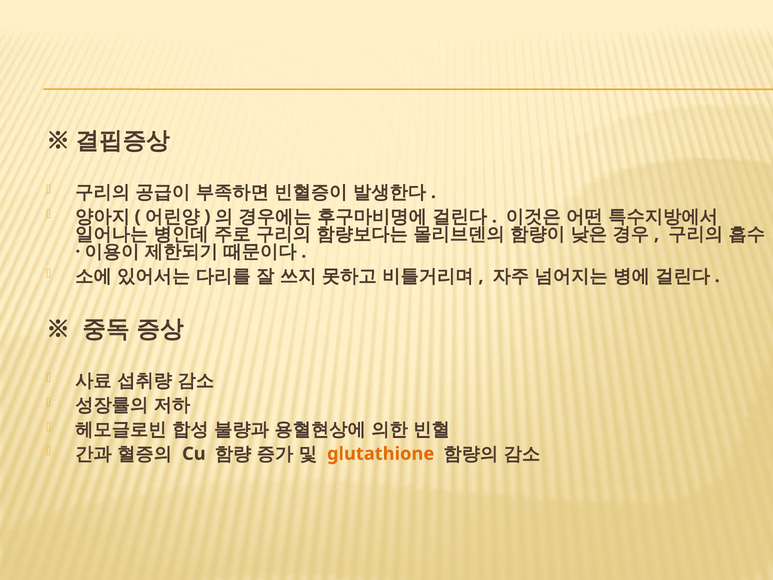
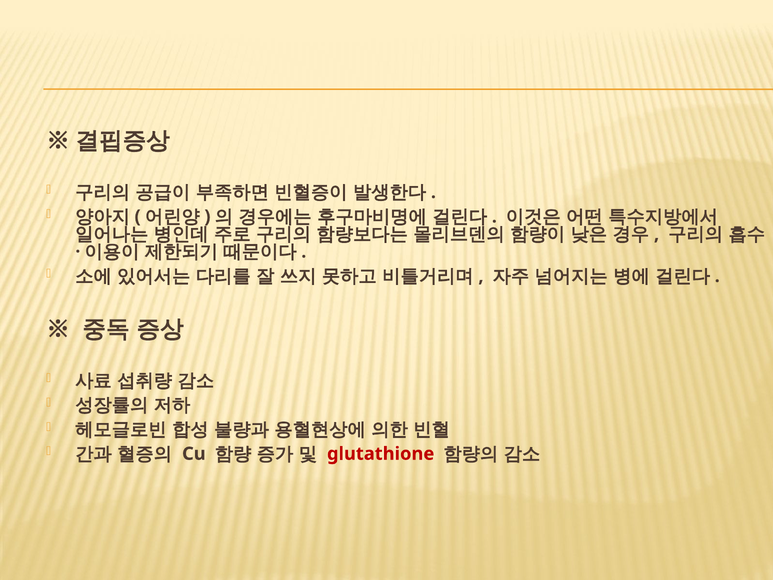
glutathione colour: orange -> red (381, 454)
